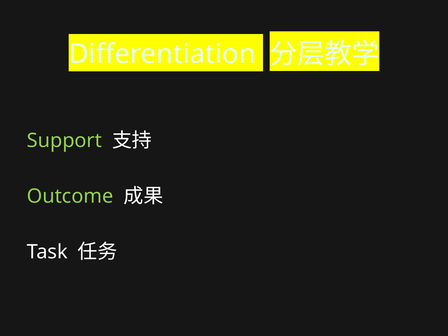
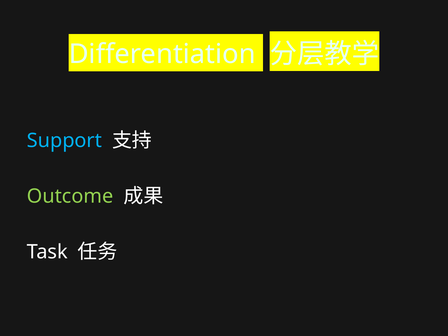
Support colour: light green -> light blue (64, 141)
